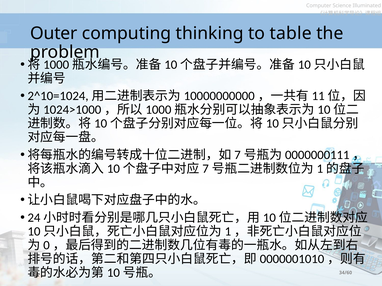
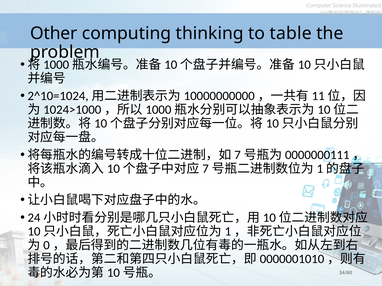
Outer: Outer -> Other (54, 33)
